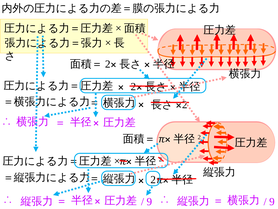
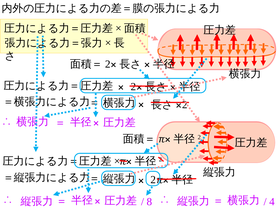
9: 9 -> 8 (149, 201)
9: 9 -> 4 (272, 201)
